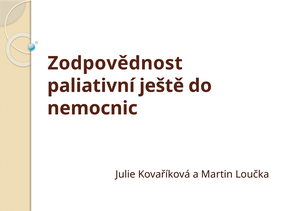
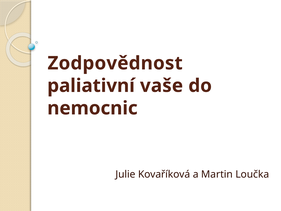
ještě: ještě -> vaše (162, 86)
